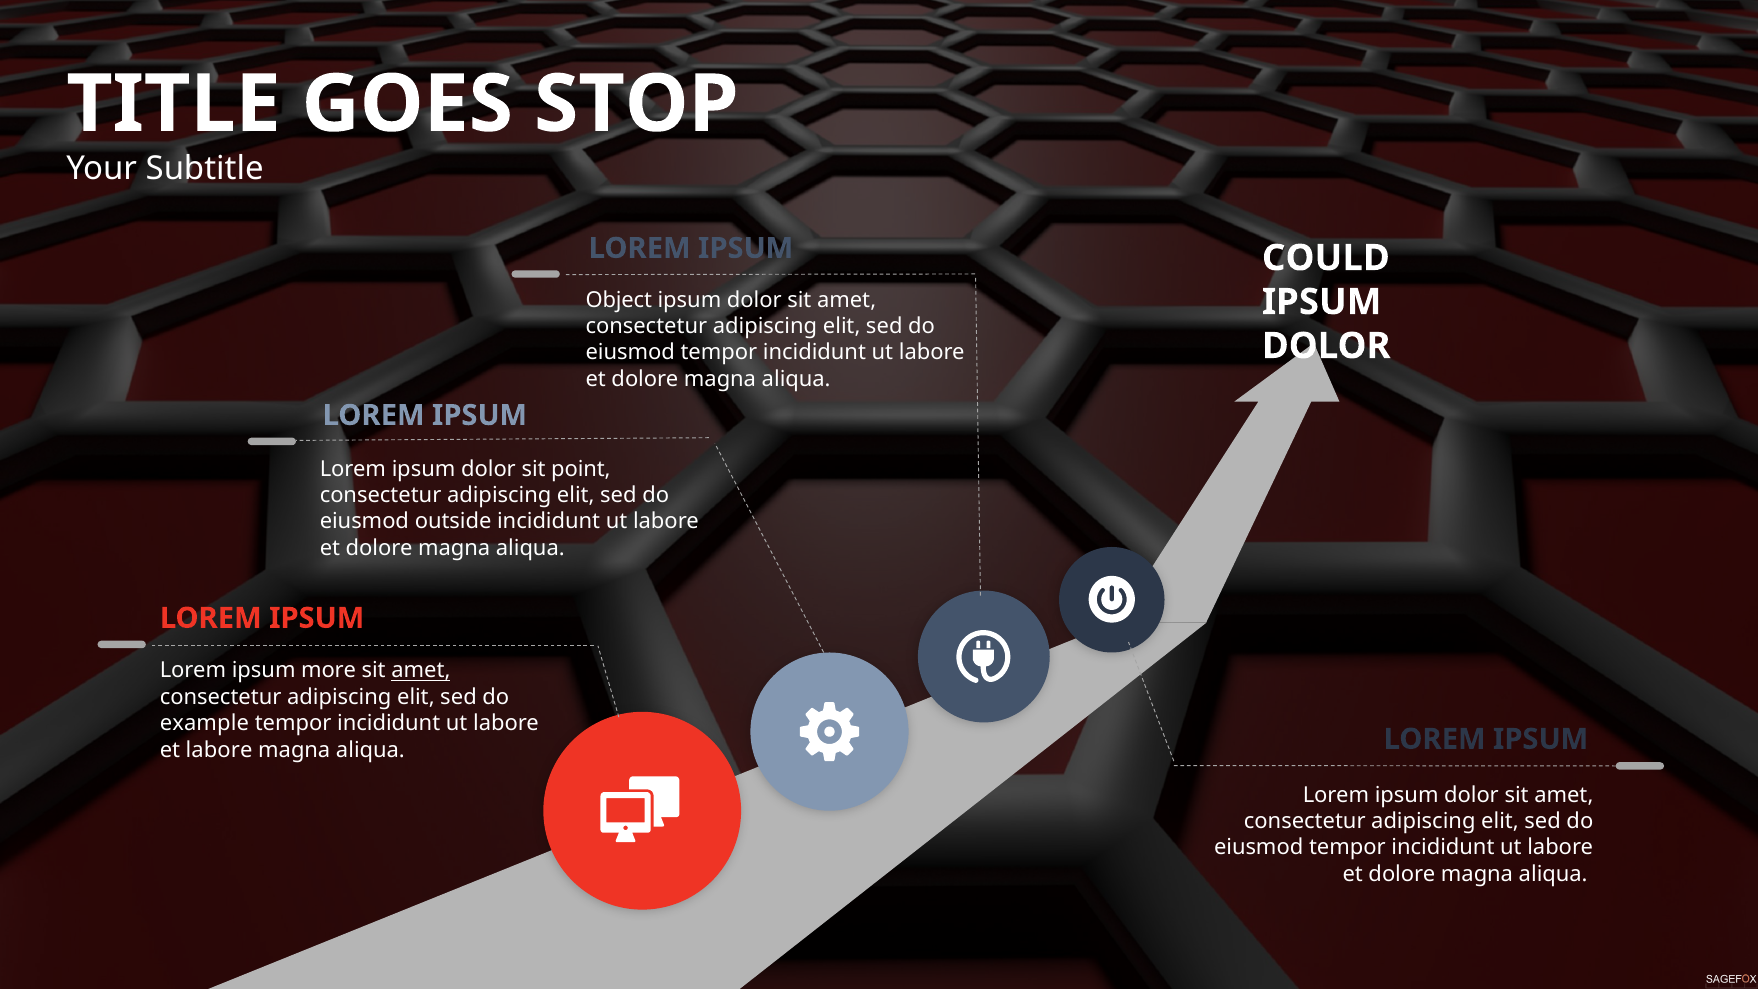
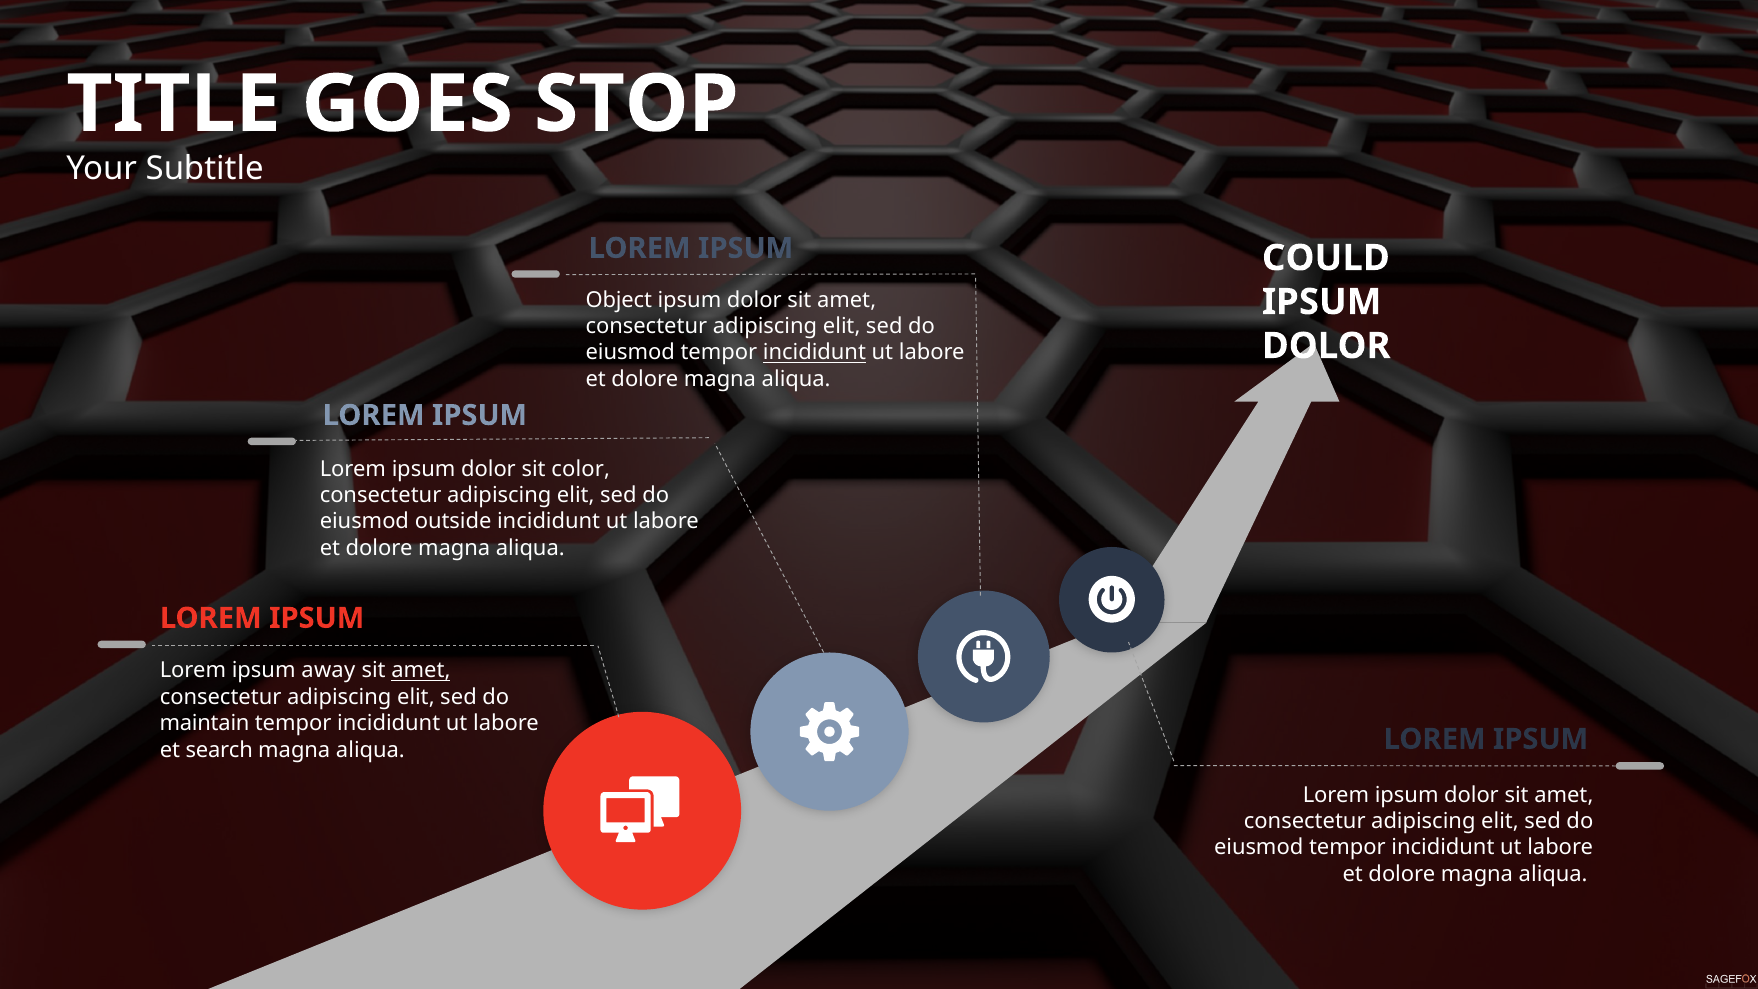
incididunt underline: none -> present (814, 353)
point: point -> color (581, 469)
more: more -> away (328, 671)
example: example -> maintain (205, 723)
et labore: labore -> search (219, 750)
